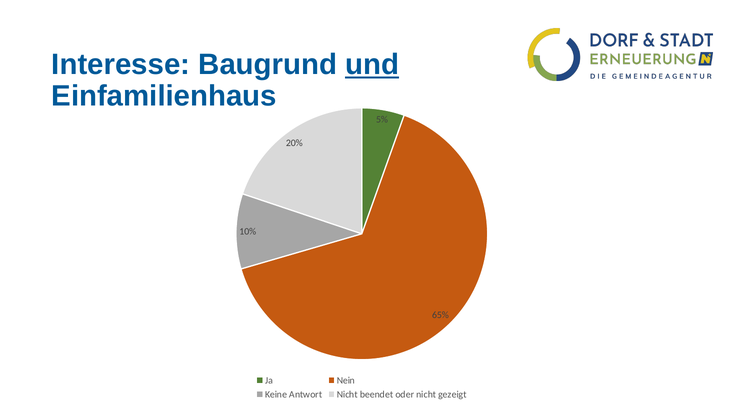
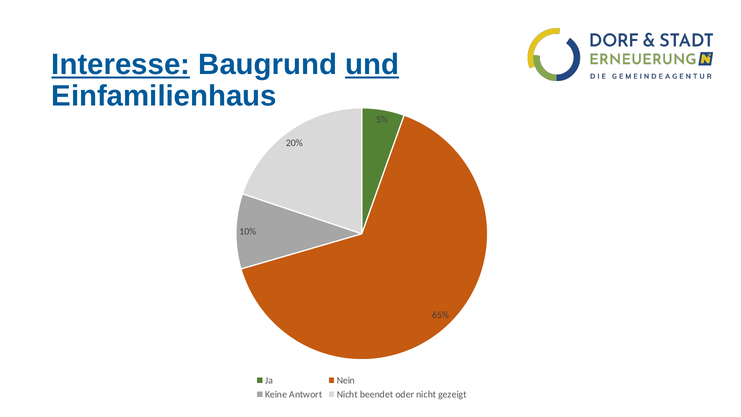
Interesse underline: none -> present (121, 65)
